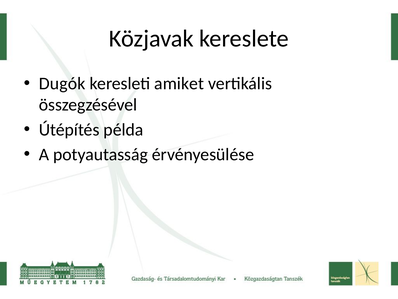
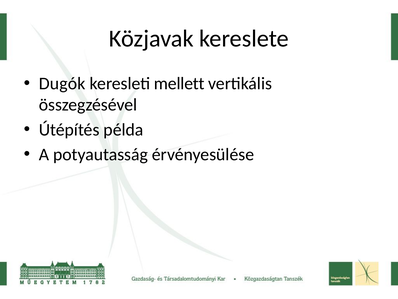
amiket: amiket -> mellett (179, 83)
